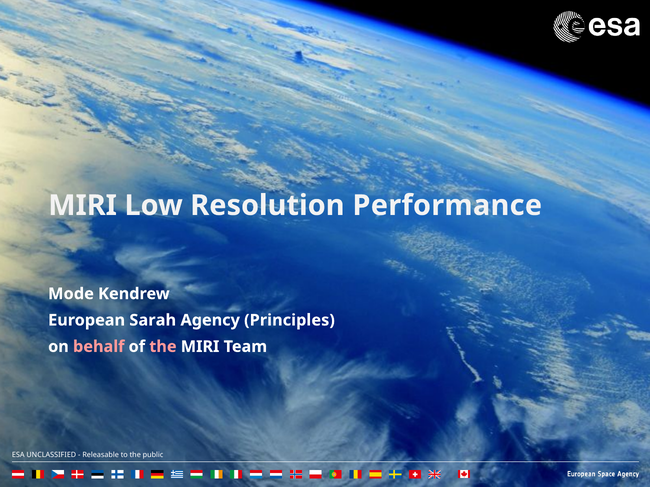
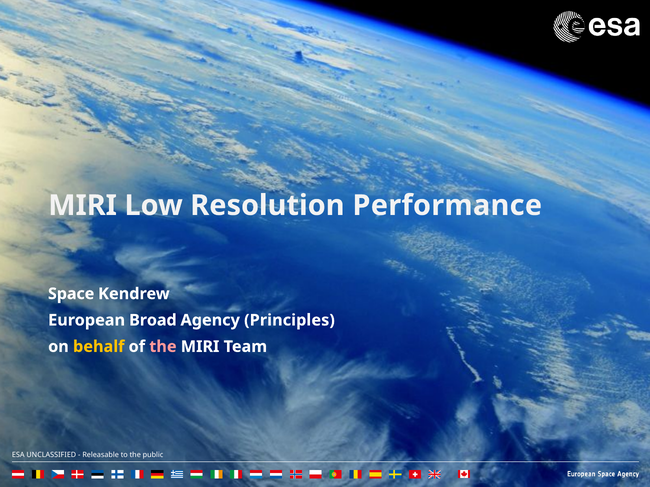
Mode: Mode -> Space (71, 294)
Sarah: Sarah -> Broad (153, 321)
behalf colour: pink -> yellow (99, 347)
